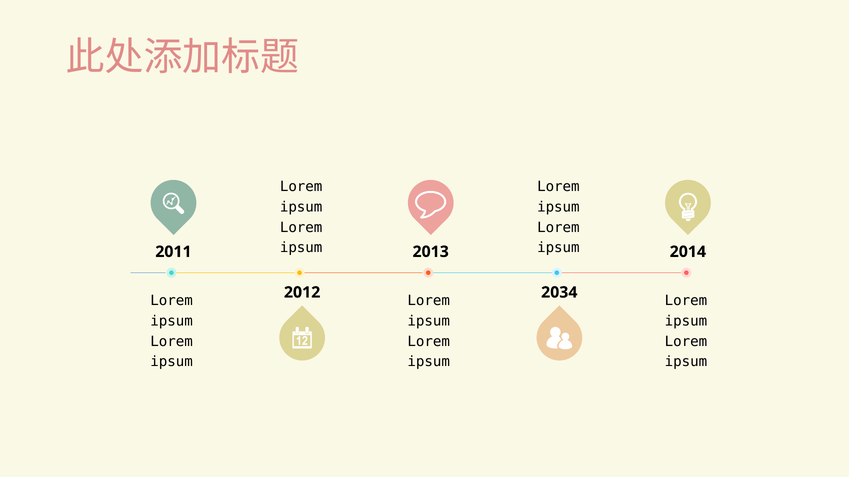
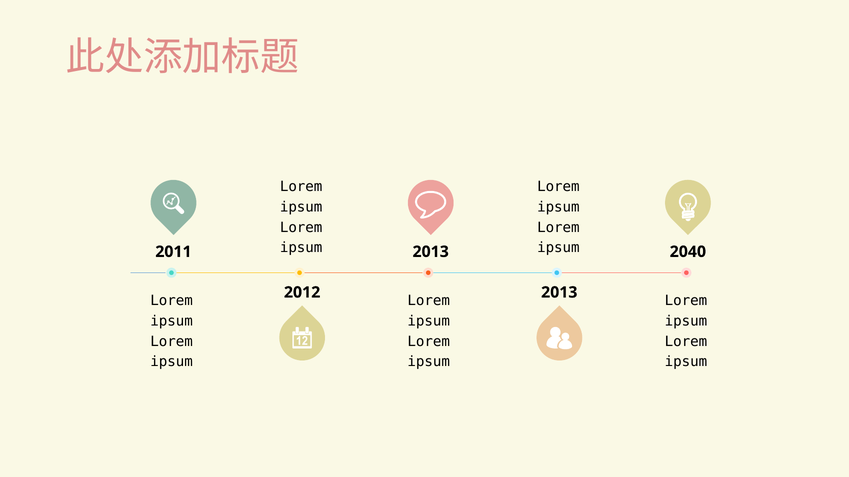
2014: 2014 -> 2040 (688, 252)
2012 2034: 2034 -> 2013 (559, 293)
